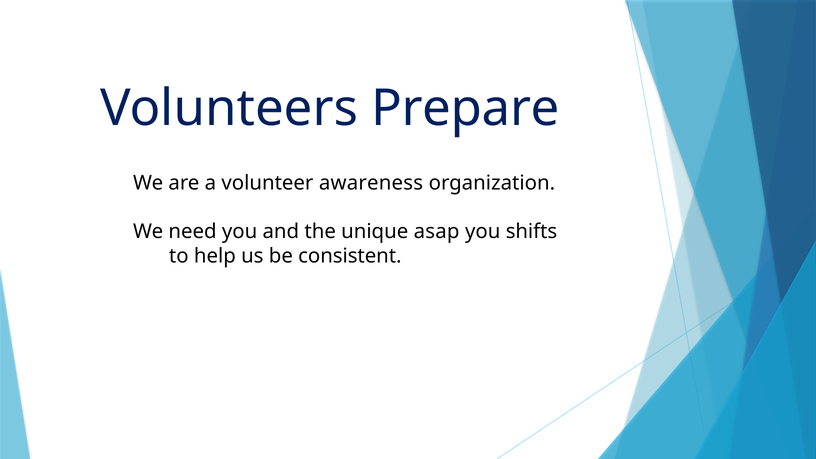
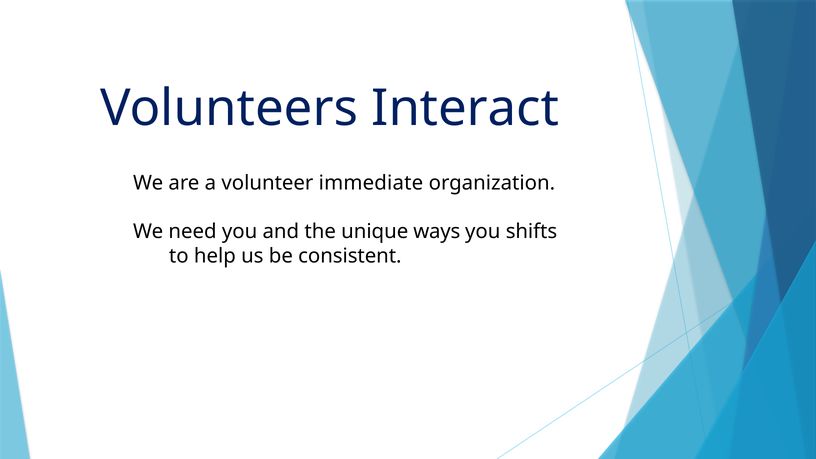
Prepare: Prepare -> Interact (465, 108)
awareness: awareness -> immediate (371, 183)
asap: asap -> ways (437, 232)
